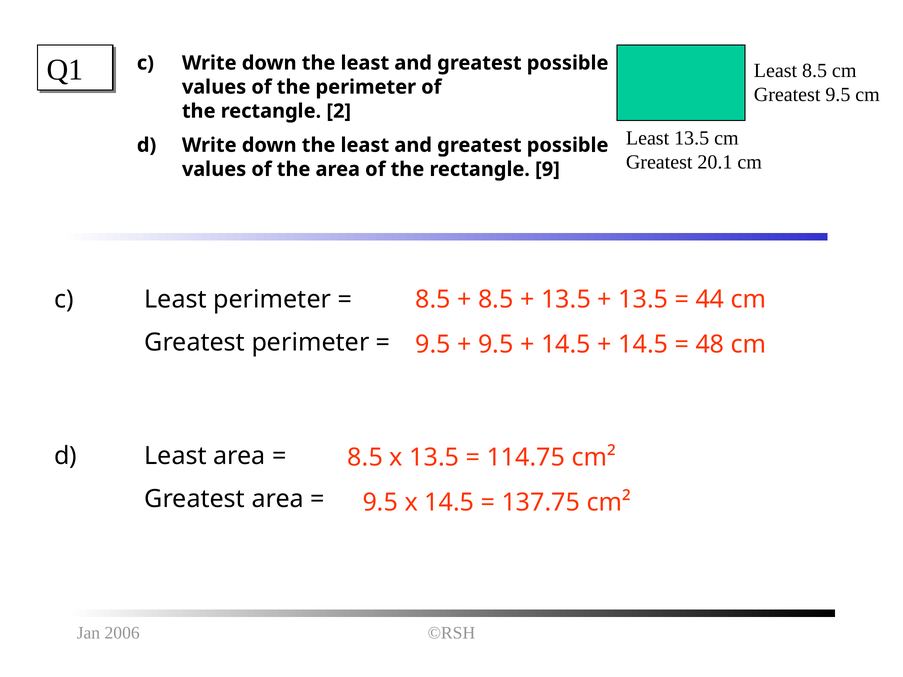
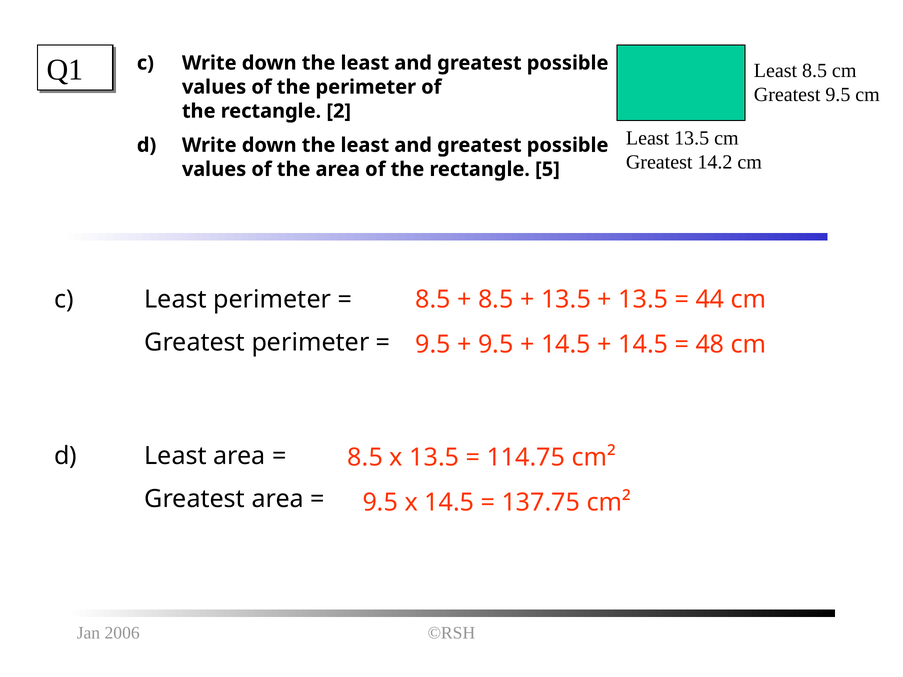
20.1: 20.1 -> 14.2 (715, 162)
9: 9 -> 5 (547, 169)
